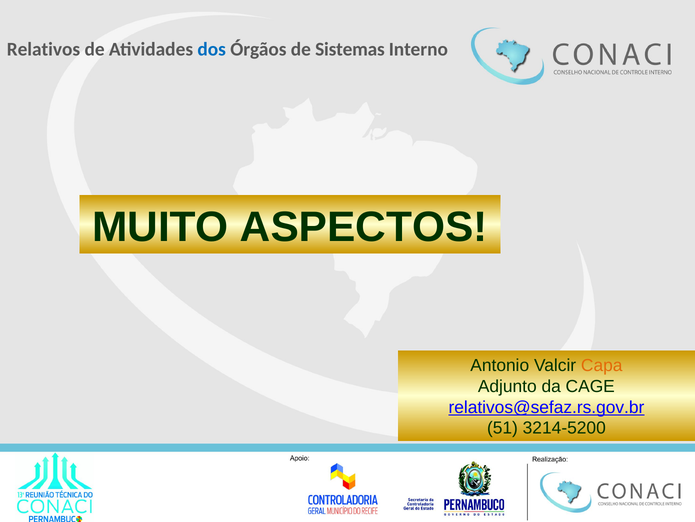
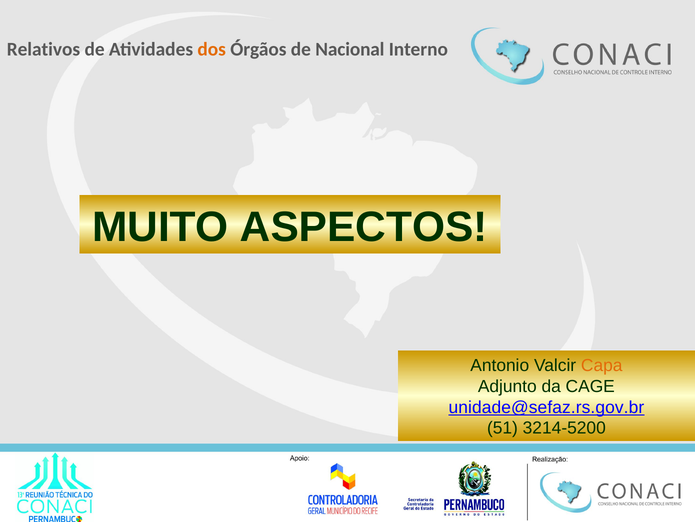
dos colour: blue -> orange (212, 49)
Sistemas: Sistemas -> Nacional (350, 49)
relativos@sefaz.rs.gov.br: relativos@sefaz.rs.gov.br -> unidade@sefaz.rs.gov.br (546, 407)
